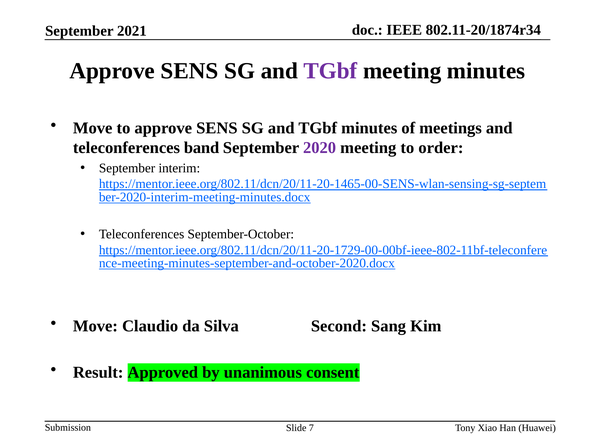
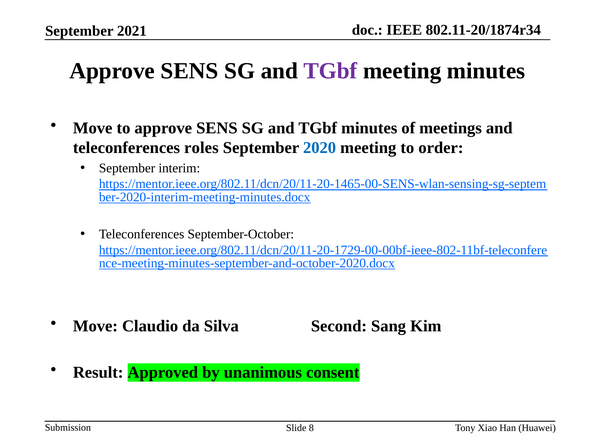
band: band -> roles (201, 148)
2020 colour: purple -> blue (320, 148)
7: 7 -> 8 (311, 428)
